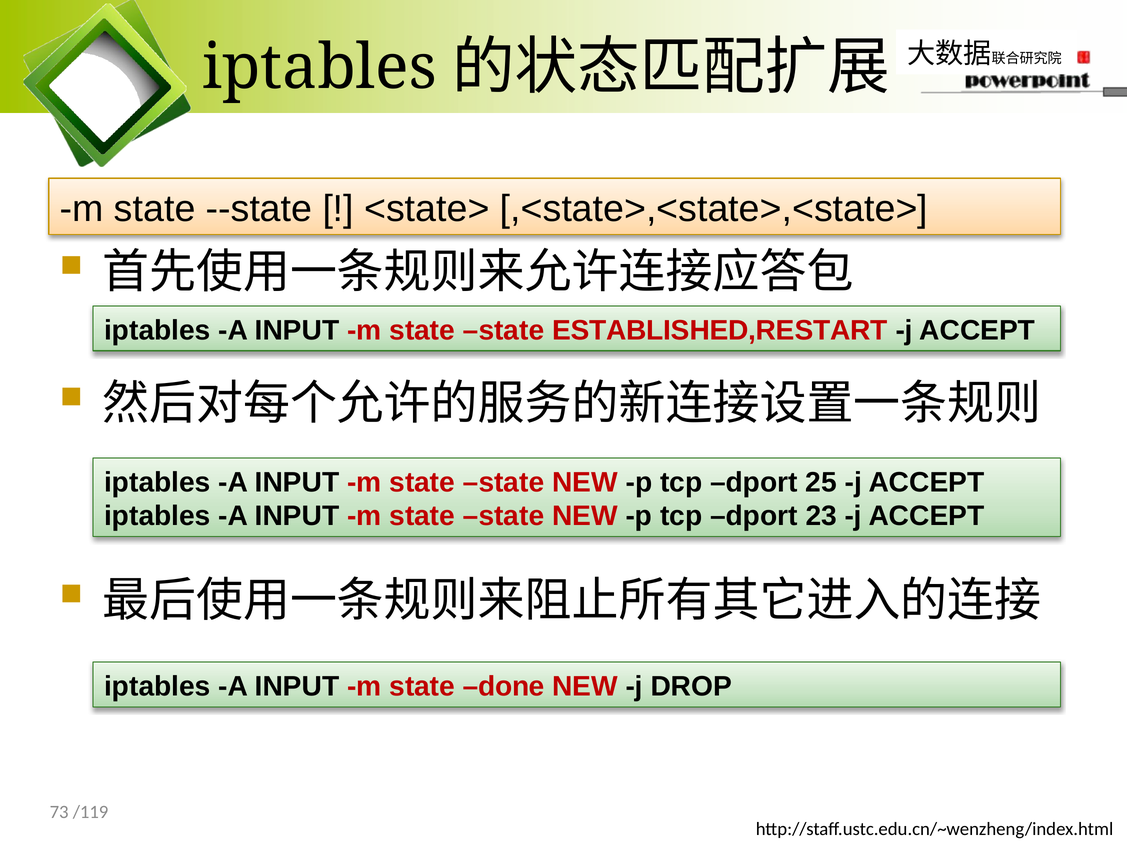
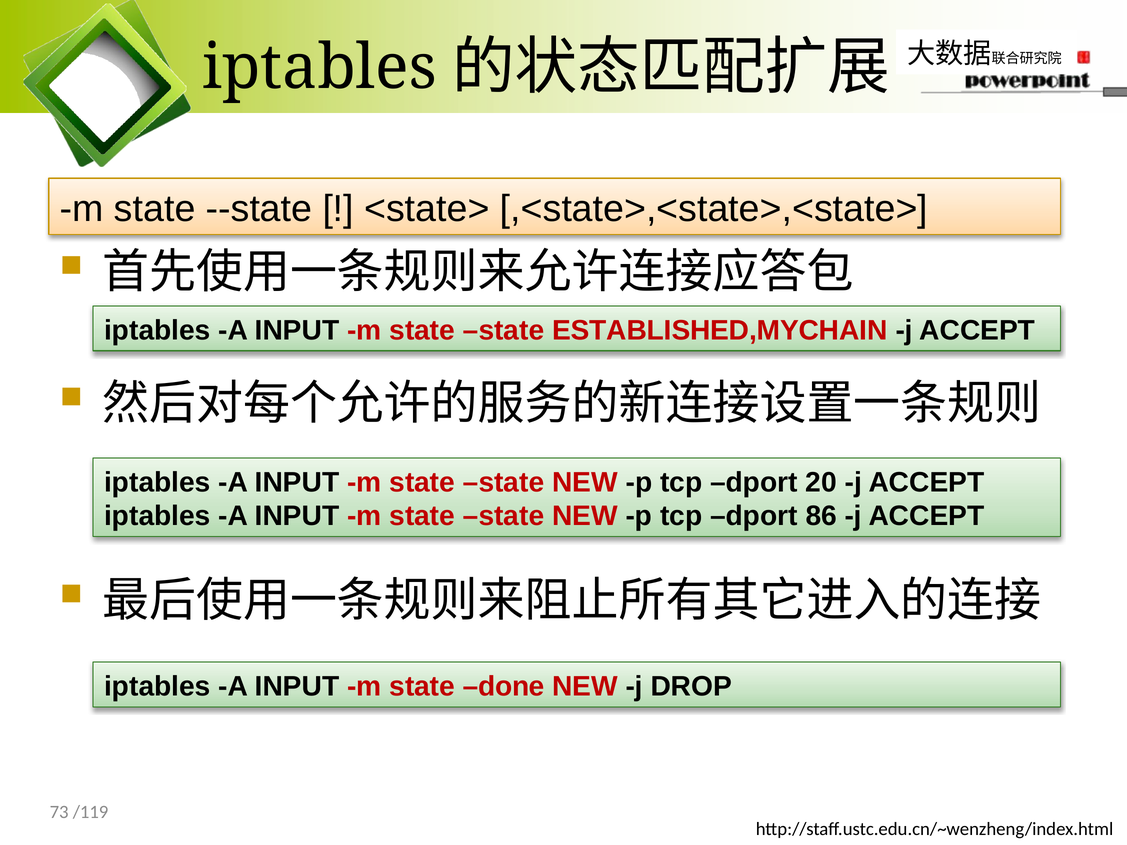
ESTABLISHED,RESTART: ESTABLISHED,RESTART -> ESTABLISHED,MYCHAIN (720, 330)
25: 25 -> 20 (821, 483)
23: 23 -> 86 (821, 516)
